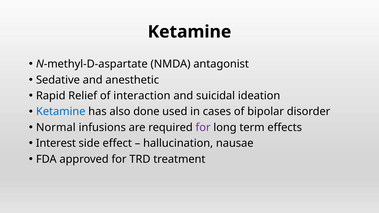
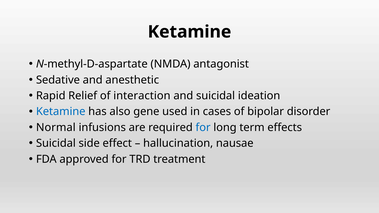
done: done -> gene (146, 112)
for colour: purple -> blue (203, 128)
Interest: Interest -> Suicidal (56, 143)
